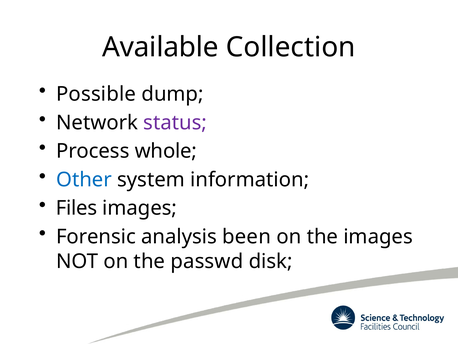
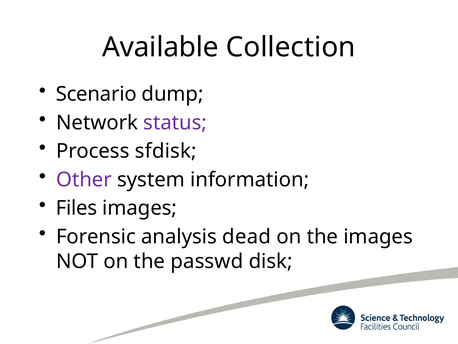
Possible: Possible -> Scenario (96, 94)
whole: whole -> sfdisk (166, 151)
Other colour: blue -> purple (84, 179)
been: been -> dead (247, 236)
